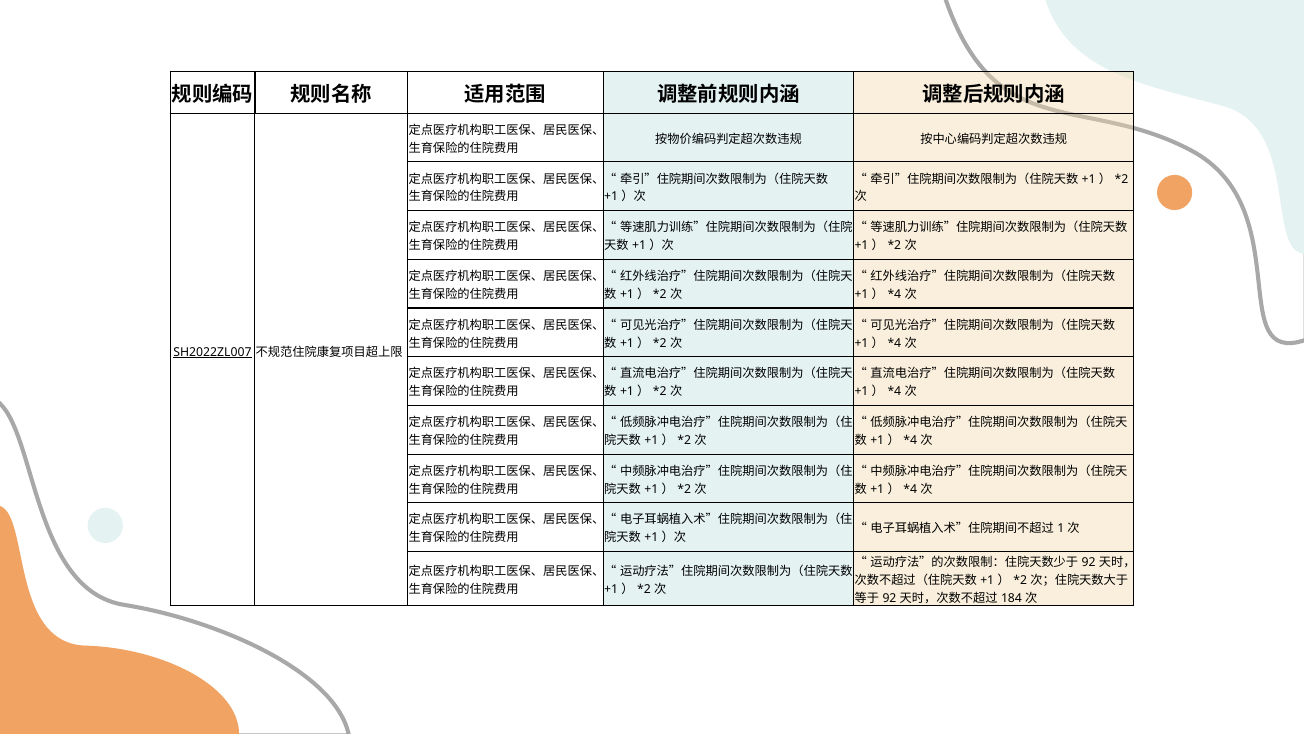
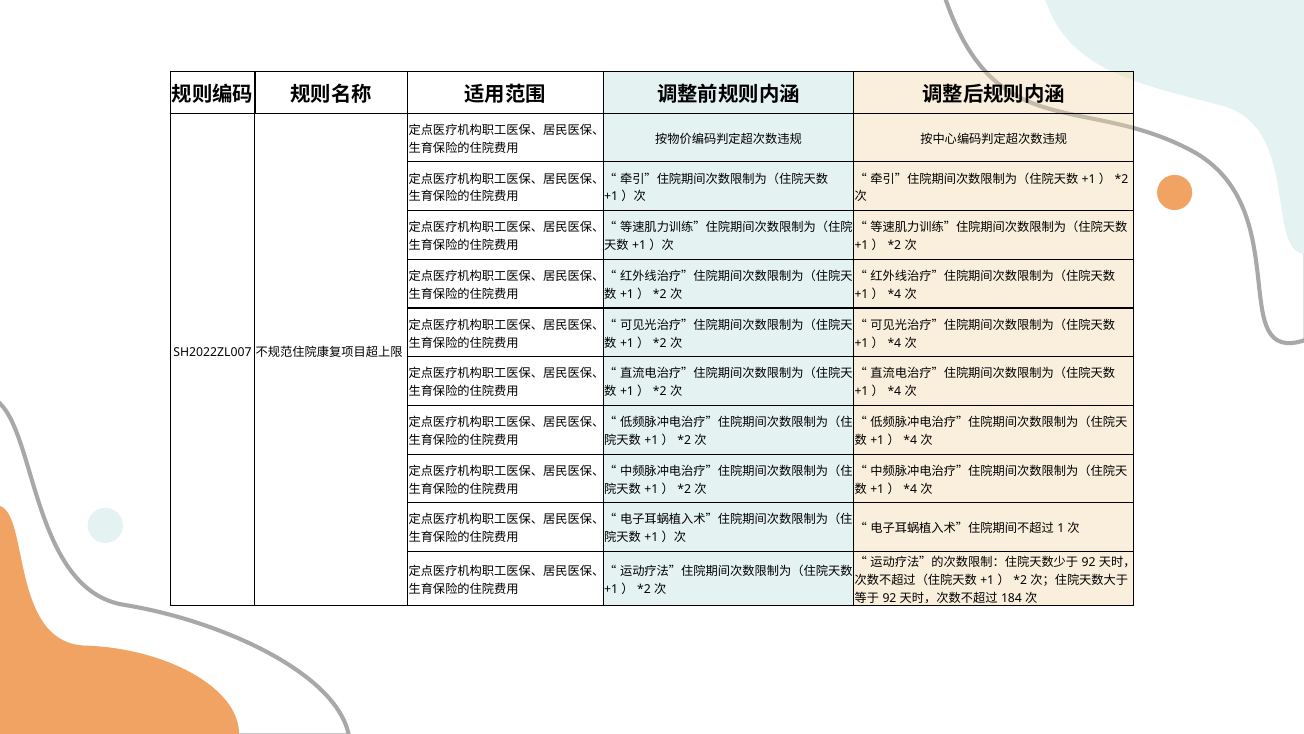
SH2022ZL007 underline: present -> none (212, 352)
